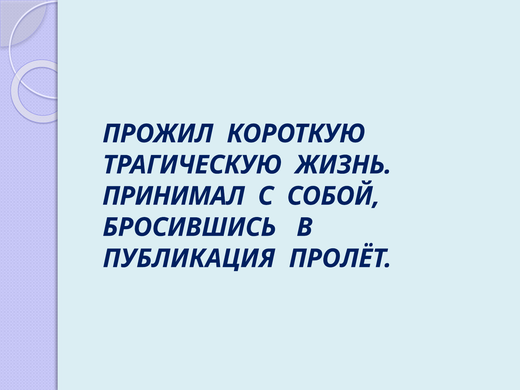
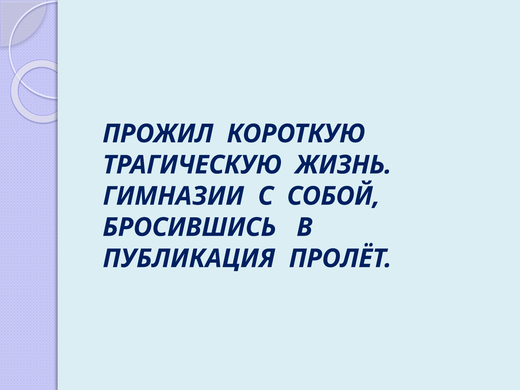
ПРИНИМАЛ: ПРИНИМАЛ -> ГИМНАЗИИ (173, 196)
